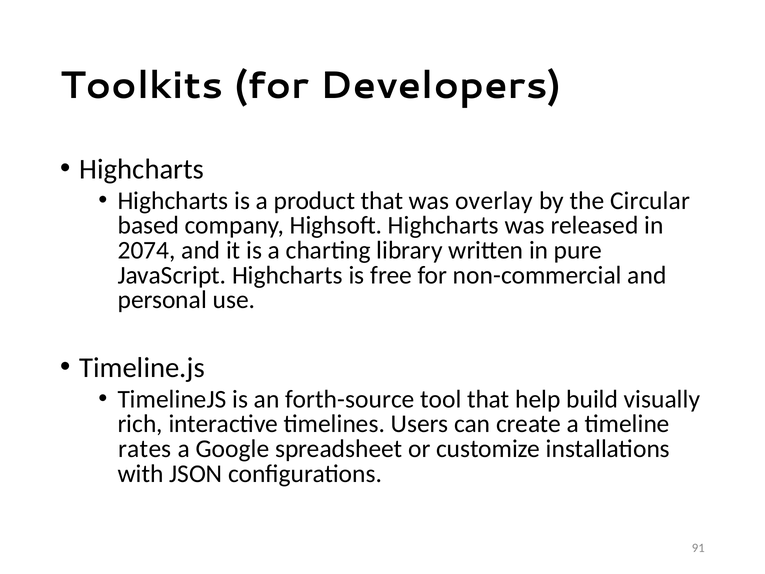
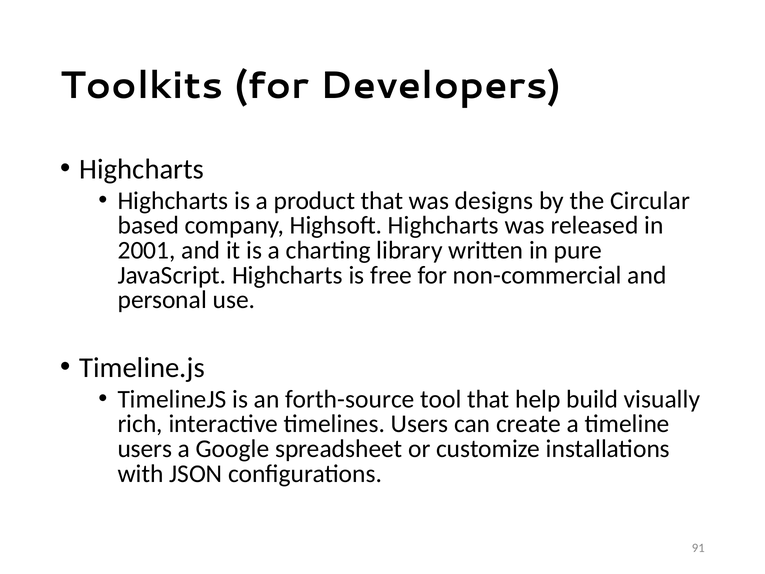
overlay: overlay -> designs (494, 201)
2074: 2074 -> 2001 (147, 250)
rates: rates -> users (145, 449)
